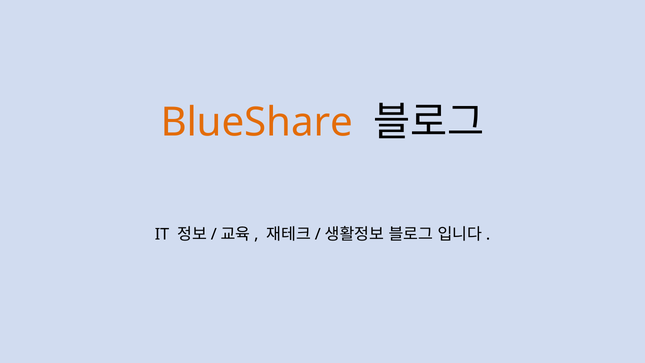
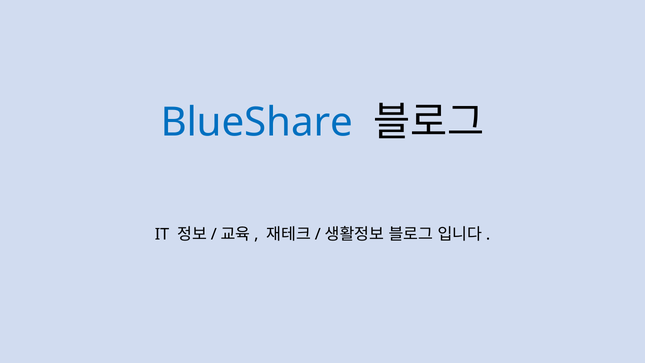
BlueShare colour: orange -> blue (257, 122)
